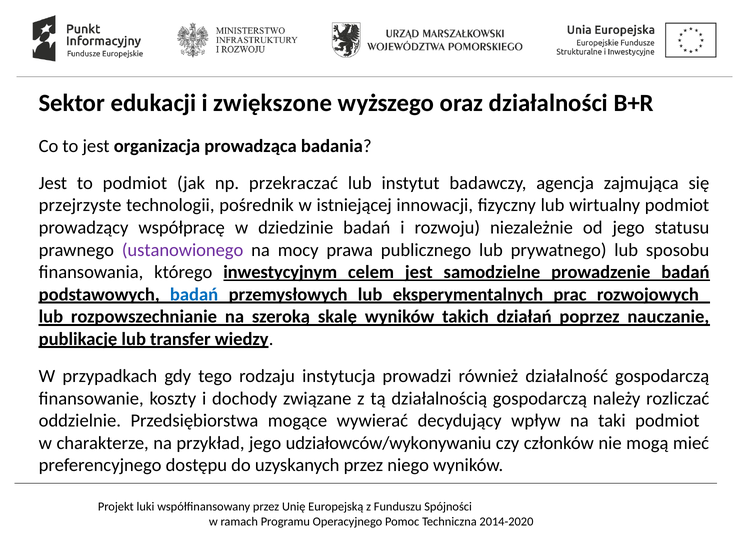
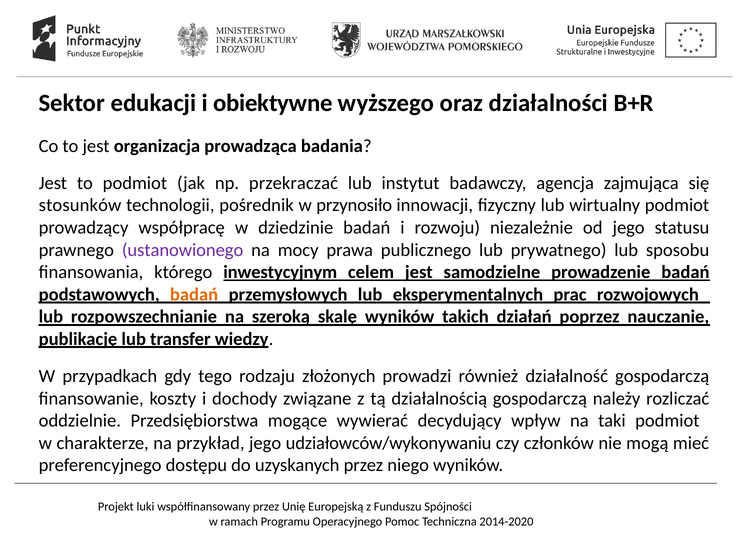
zwiększone: zwiększone -> obiektywne (273, 103)
przejrzyste: przejrzyste -> stosunków (80, 205)
istniejącej: istniejącej -> przynosiło (354, 205)
badań colour: blue -> orange (194, 295)
instytucja: instytucja -> złożonych (339, 376)
